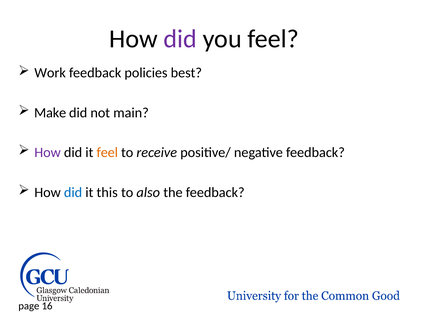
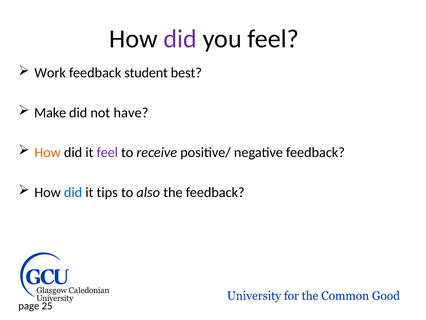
policies: policies -> student (146, 73)
main: main -> have (131, 113)
How colour: purple -> orange (48, 152)
feel colour: orange -> purple (107, 152)
this: this -> tips (107, 192)
16: 16 -> 25 (47, 306)
